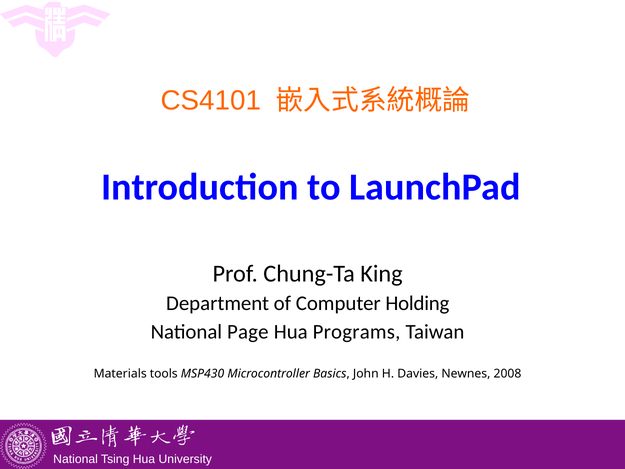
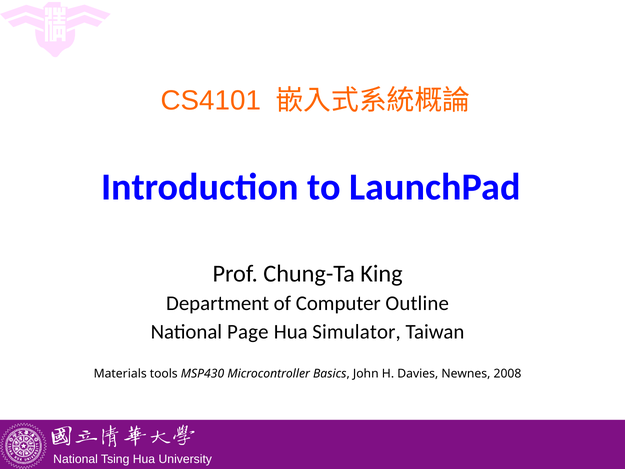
Holding: Holding -> Outline (417, 303)
Programs: Programs -> Simulator (357, 332)
